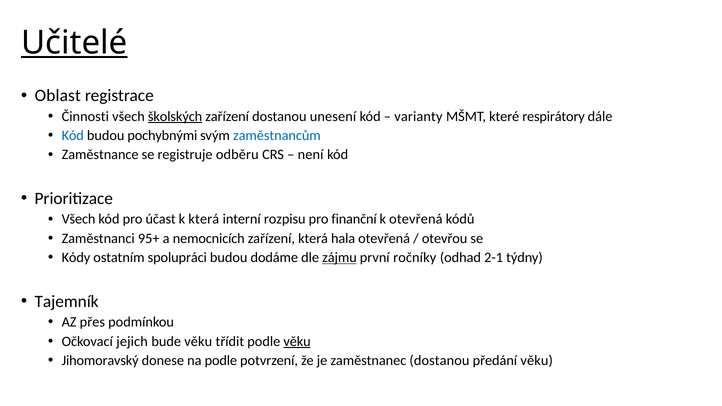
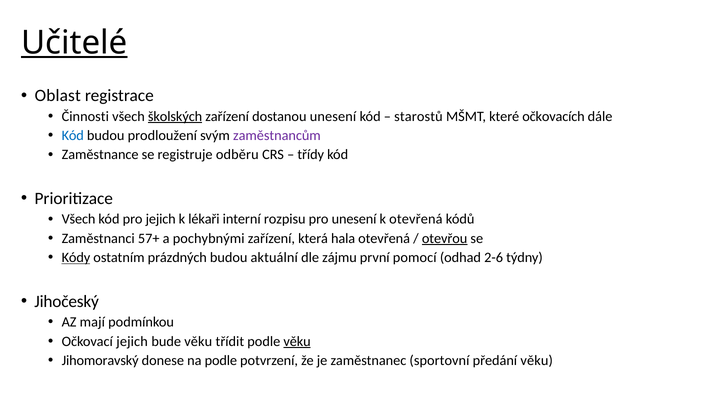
varianty: varianty -> starostů (418, 116)
respirátory: respirátory -> očkovacích (554, 116)
pochybnými: pochybnými -> prodloužení (162, 136)
zaměstnancům colour: blue -> purple (277, 136)
není: není -> třídy (311, 155)
pro účast: účast -> jejich (161, 219)
k která: která -> lékaři (204, 219)
pro finanční: finanční -> unesení (354, 219)
95+: 95+ -> 57+ (149, 239)
nemocnicích: nemocnicích -> pochybnými (209, 239)
otevřou underline: none -> present (445, 239)
Kódy underline: none -> present (76, 258)
spolupráci: spolupráci -> prázdných (177, 258)
dodáme: dodáme -> aktuální (274, 258)
zájmu underline: present -> none (339, 258)
ročníky: ročníky -> pomocí (415, 258)
2-1: 2-1 -> 2-6 (494, 258)
Tajemník: Tajemník -> Jihočeský (67, 301)
přes: přes -> mají (92, 322)
zaměstnanec dostanou: dostanou -> sportovní (439, 361)
